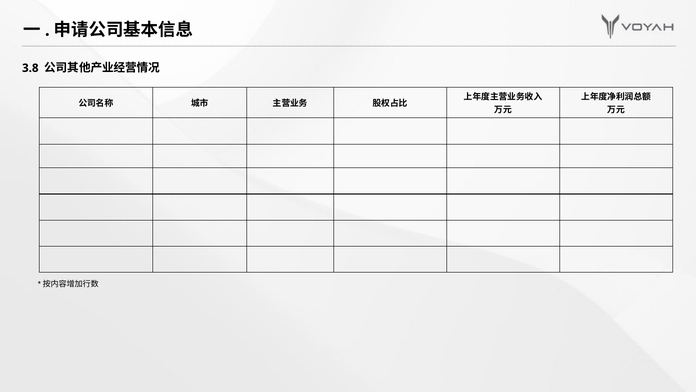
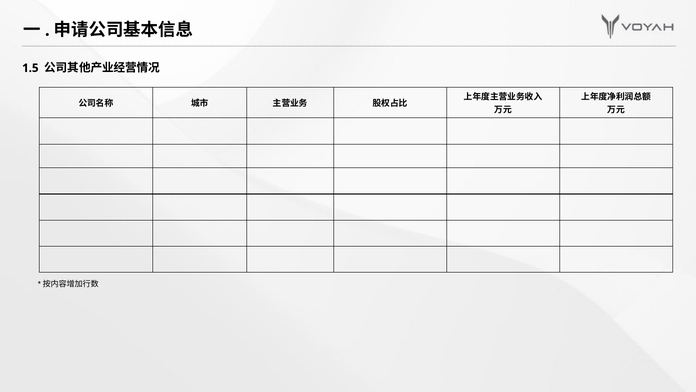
3.8: 3.8 -> 1.5 (30, 68)
